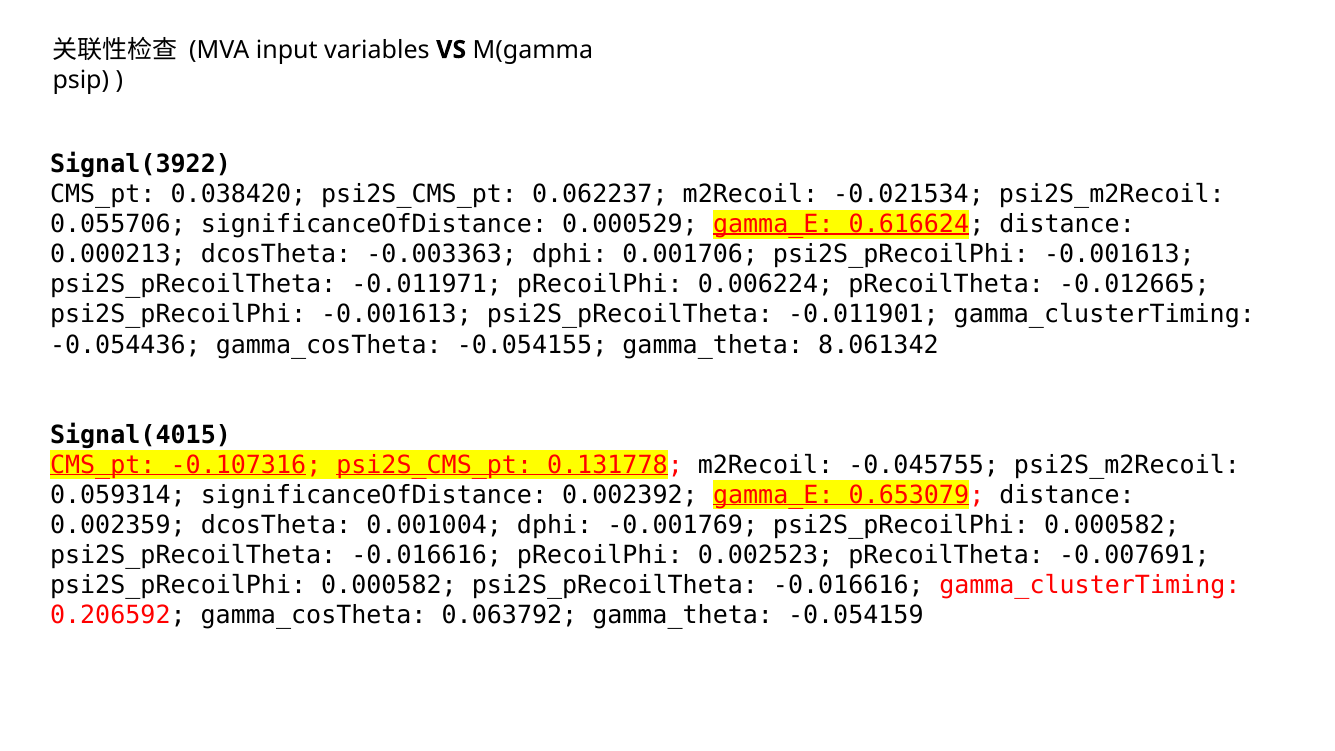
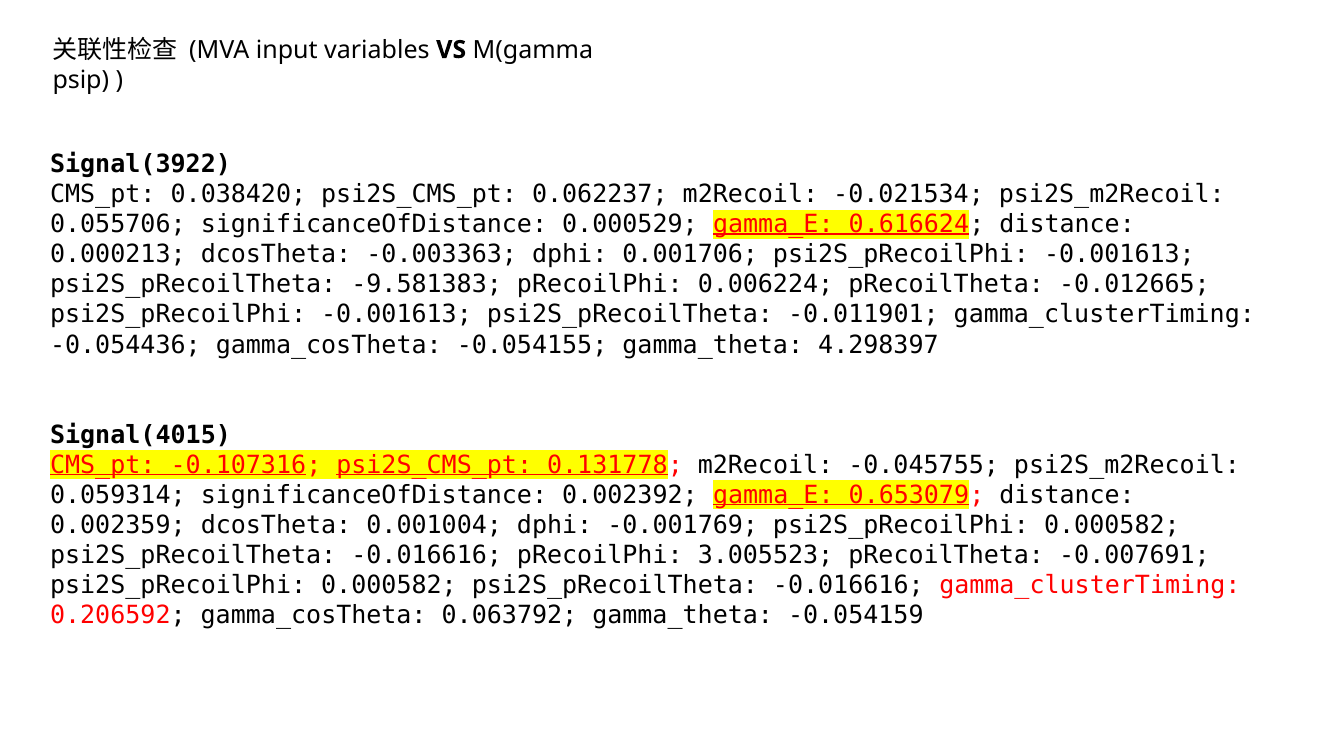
-0.011971: -0.011971 -> -9.581383 (427, 285)
8.061342: 8.061342 -> 4.298397 (878, 345)
0.002523: 0.002523 -> 3.005523 (766, 555)
